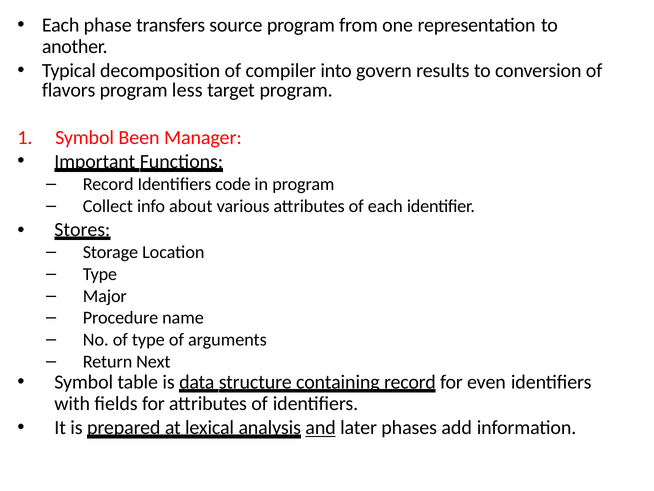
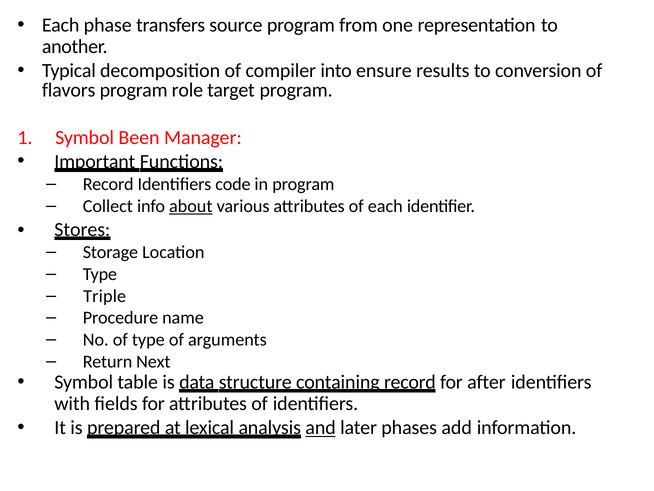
govern: govern -> ensure (384, 71)
less: less -> role (187, 90)
about underline: none -> present (191, 206)
Major: Major -> Triple (105, 296)
even: even -> after (486, 382)
